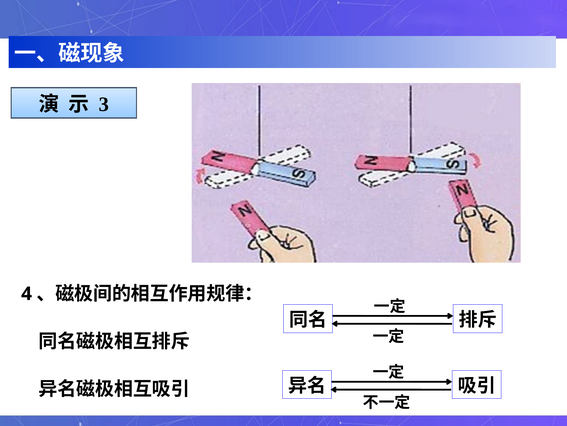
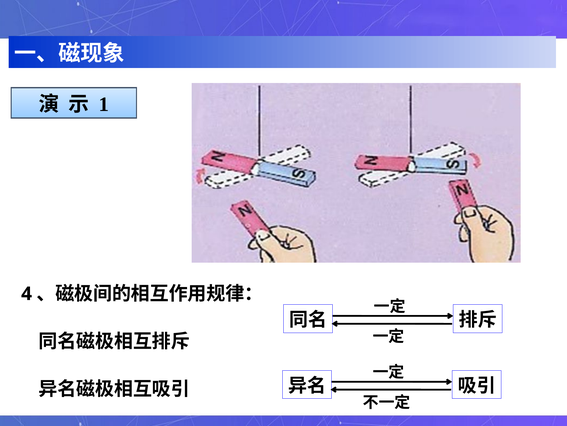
3: 3 -> 1 (104, 104)
